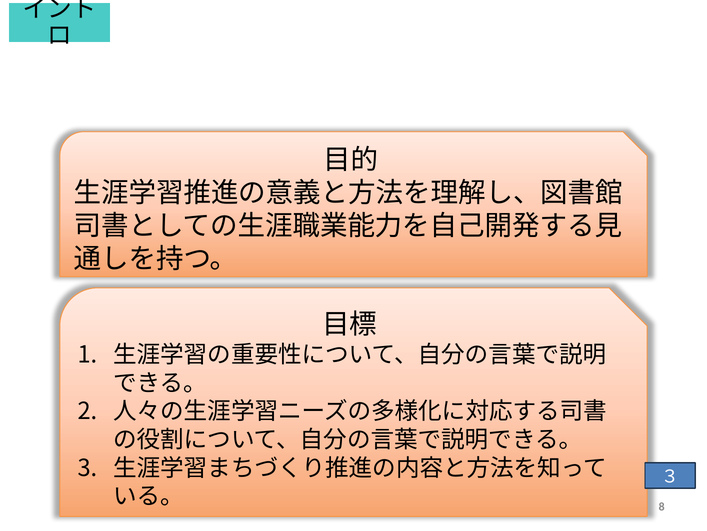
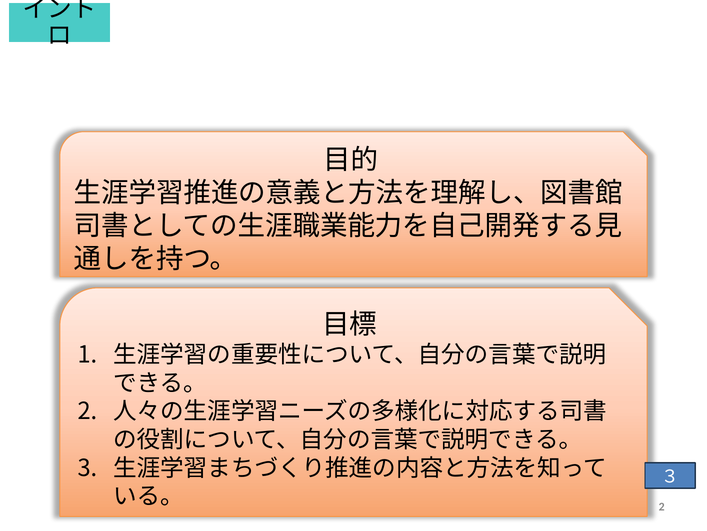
8: 8 -> 2 (662, 506)
